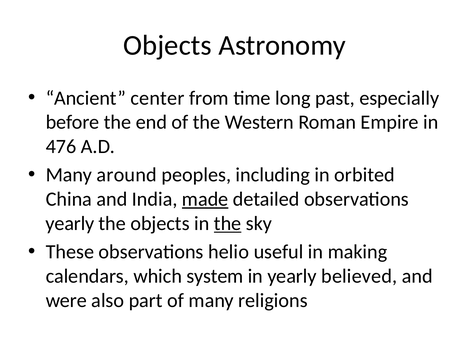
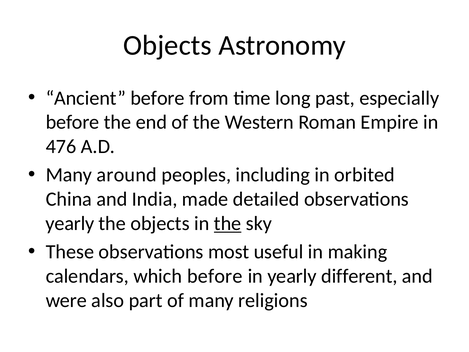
Ancient center: center -> before (157, 98)
made underline: present -> none (205, 199)
helio: helio -> most (229, 252)
which system: system -> before (215, 276)
believed: believed -> different (359, 276)
